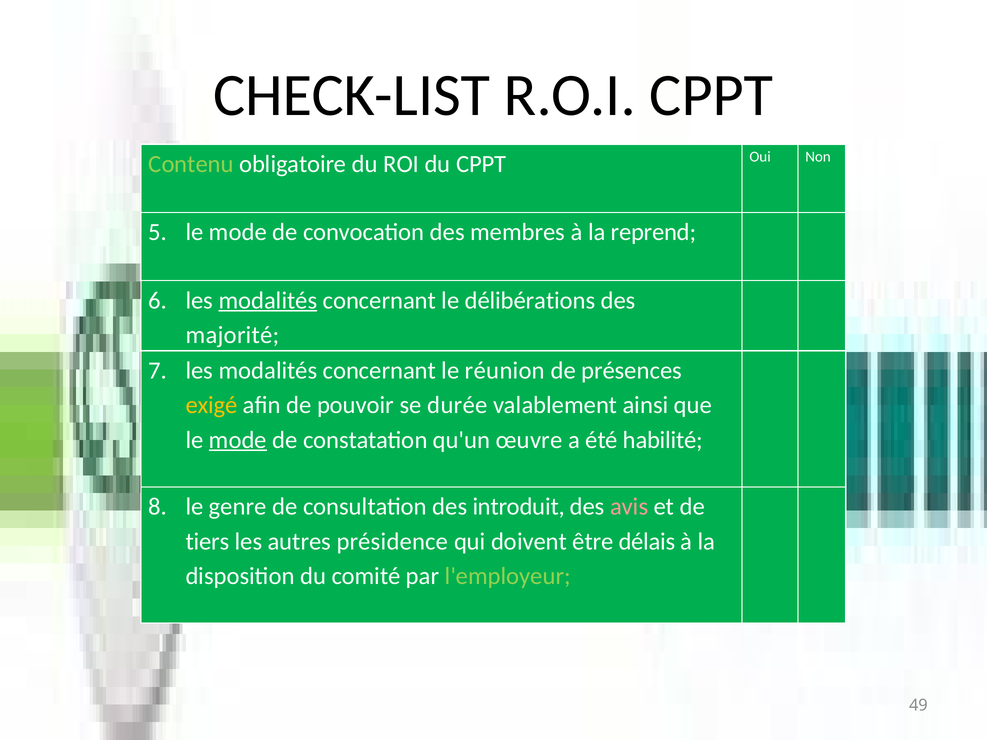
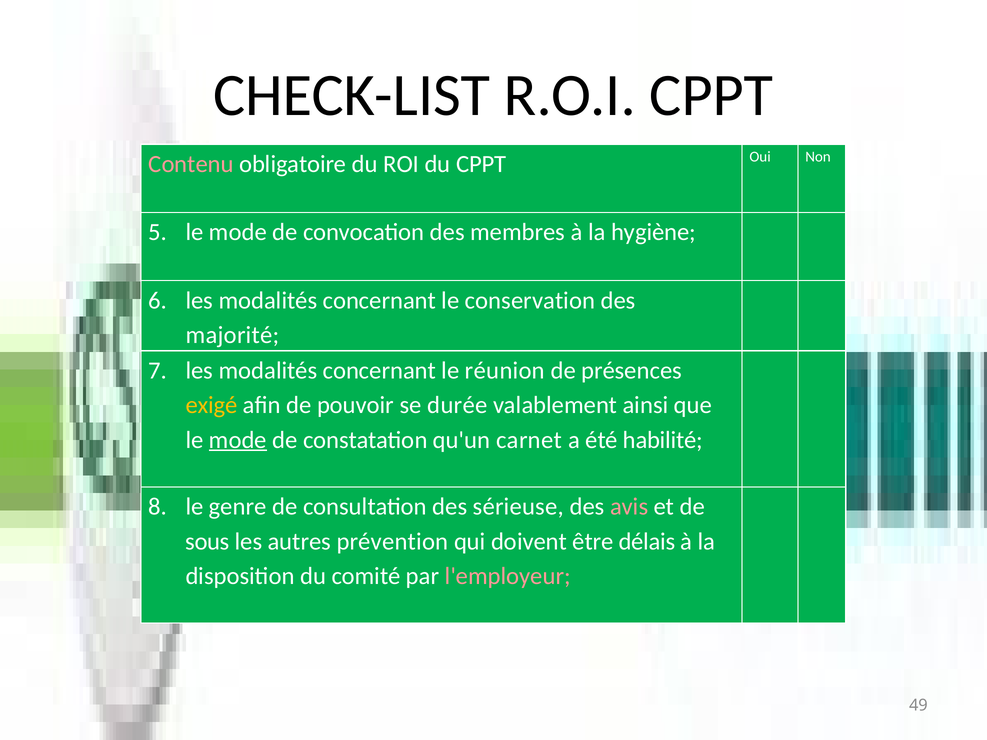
Contenu colour: light green -> pink (191, 164)
reprend: reprend -> hygiène (653, 232)
modalités underline: present -> none (268, 300)
délibérations: délibérations -> conservation (530, 300)
œuvre: œuvre -> carnet (529, 440)
introduit: introduit -> sérieuse (518, 507)
tiers: tiers -> sous (207, 542)
présidence: présidence -> prévention (392, 542)
l'employeur colour: light green -> pink (508, 576)
